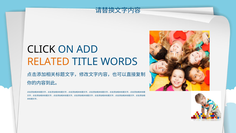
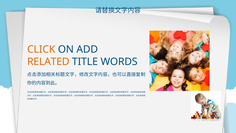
CLICK colour: black -> orange (41, 49)
